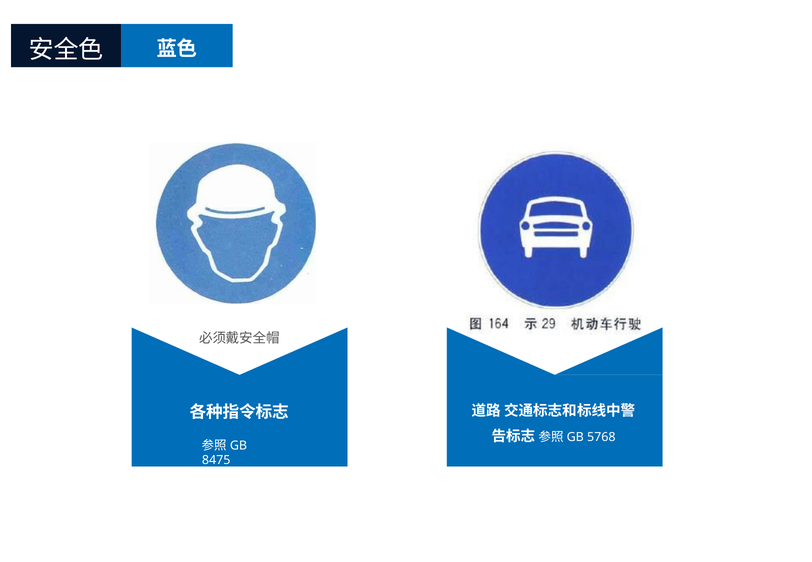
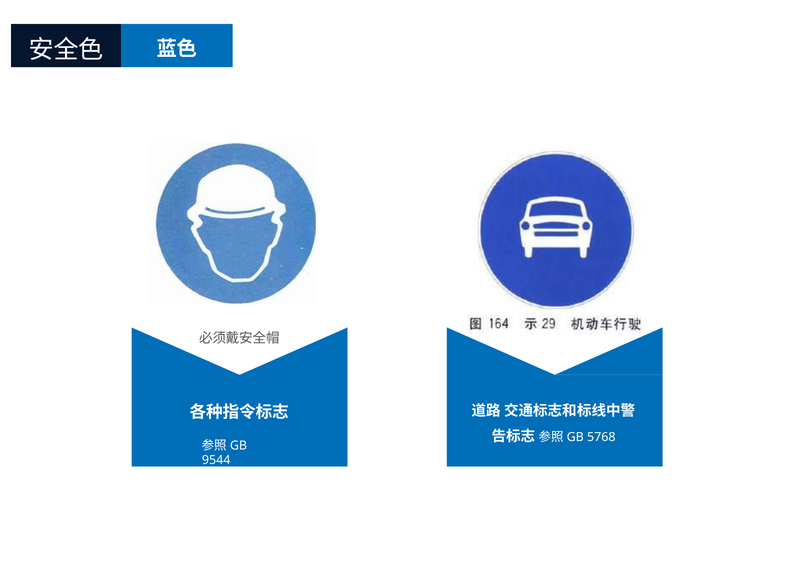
8475: 8475 -> 9544 (216, 461)
